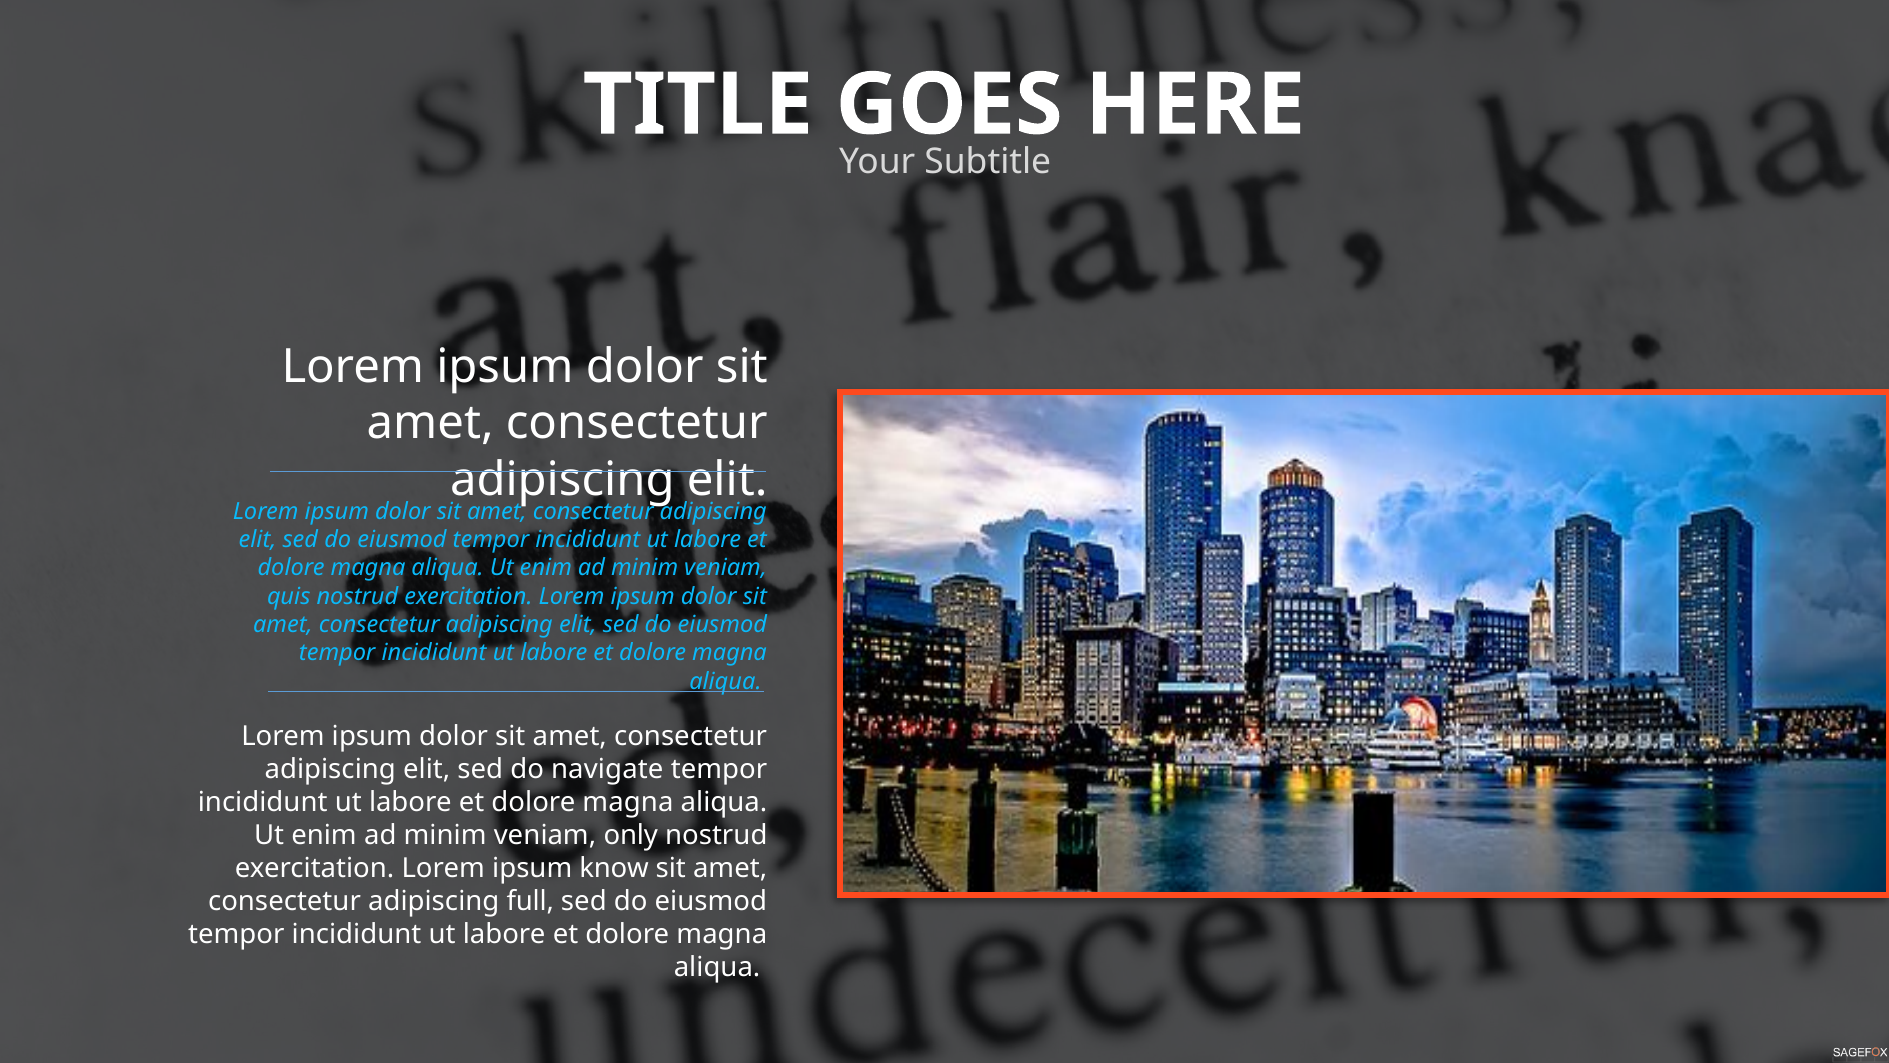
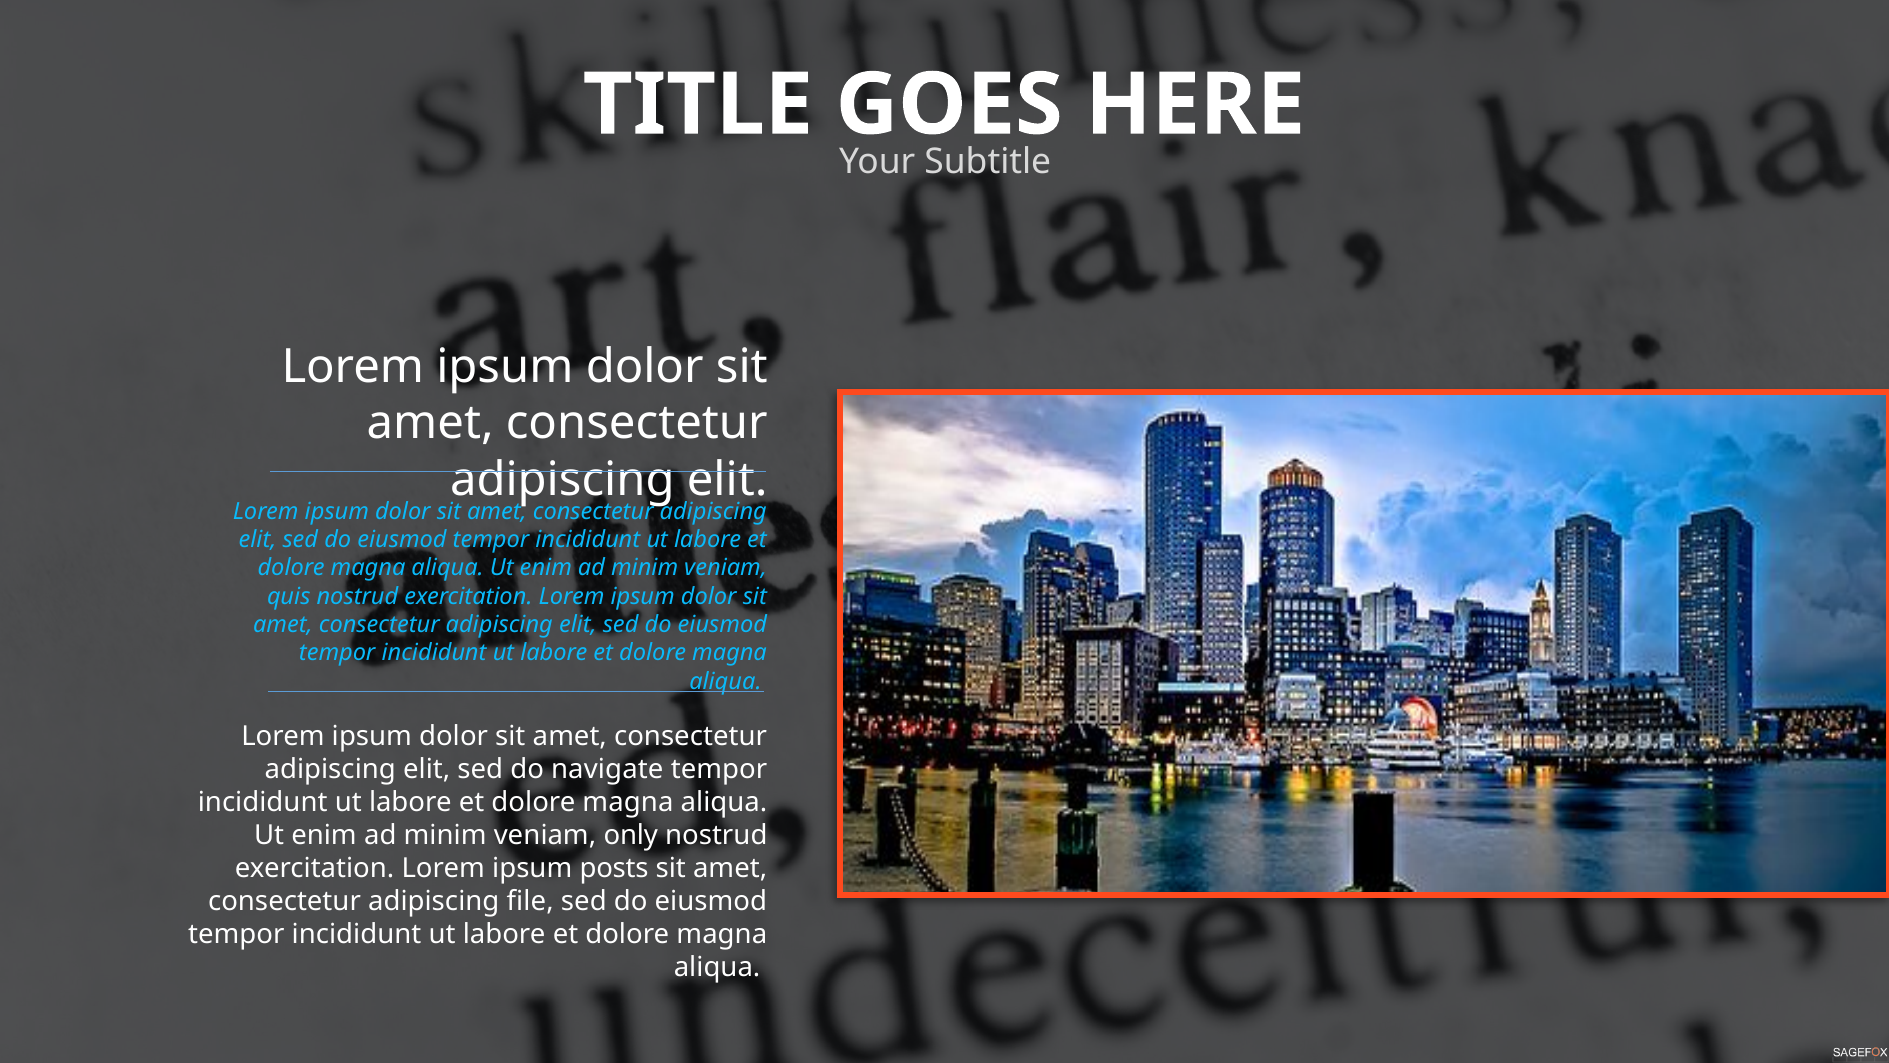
know: know -> posts (614, 868)
full: full -> file (530, 901)
